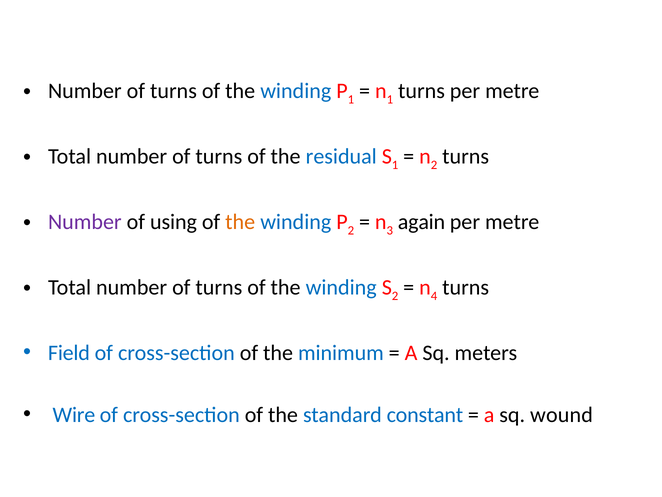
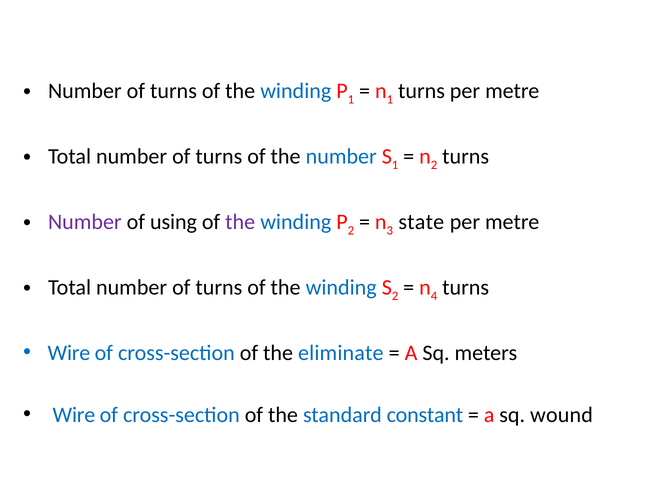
the residual: residual -> number (341, 156)
the colour: orange -> purple (240, 222)
again: again -> state (421, 222)
Field: Field -> Wire (69, 353)
minimum: minimum -> eliminate (341, 353)
